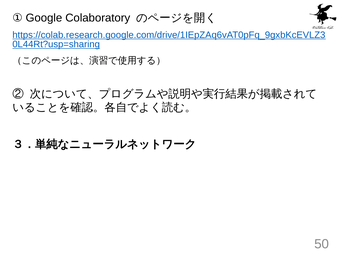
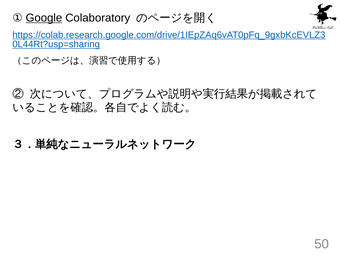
Google underline: none -> present (44, 18)
